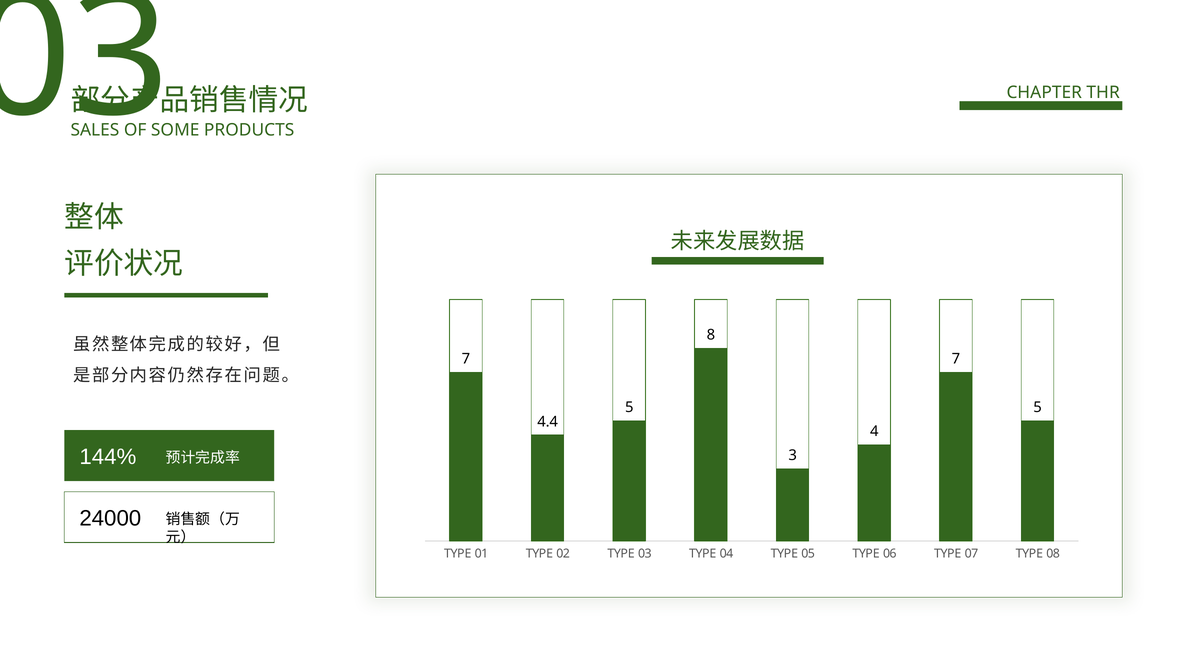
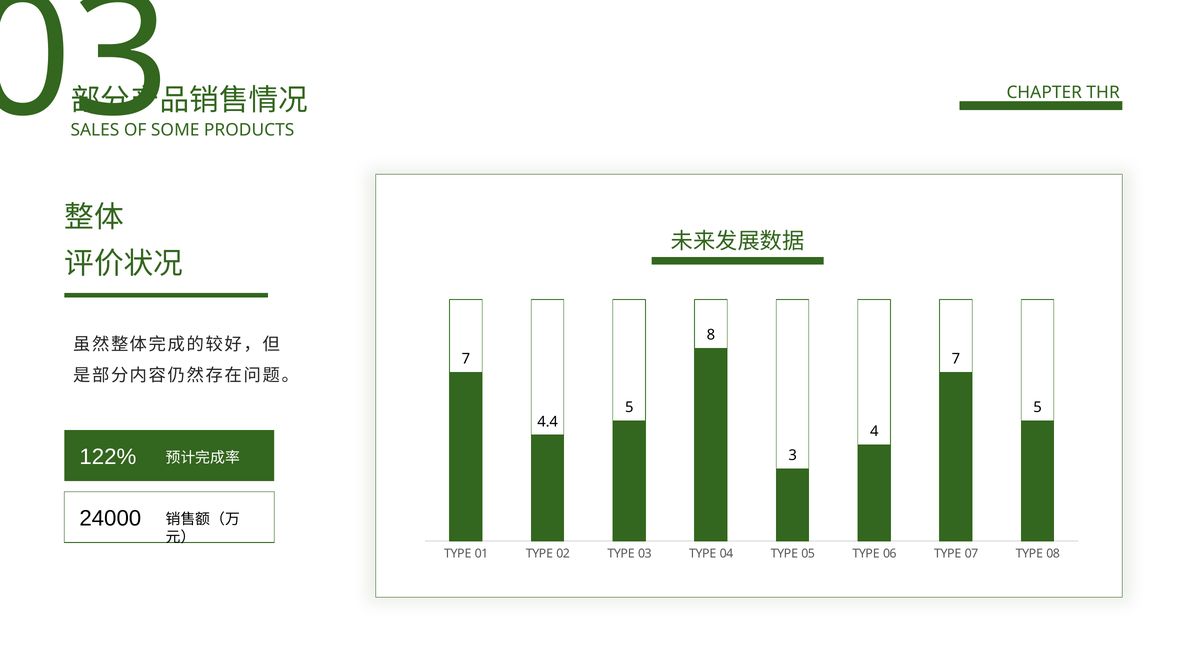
144%: 144% -> 122% (108, 457)
